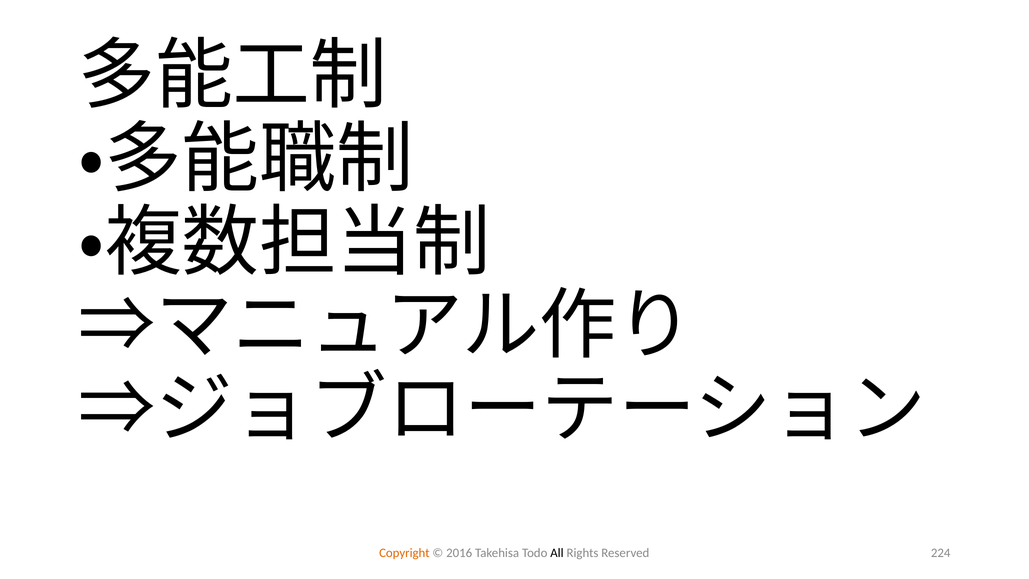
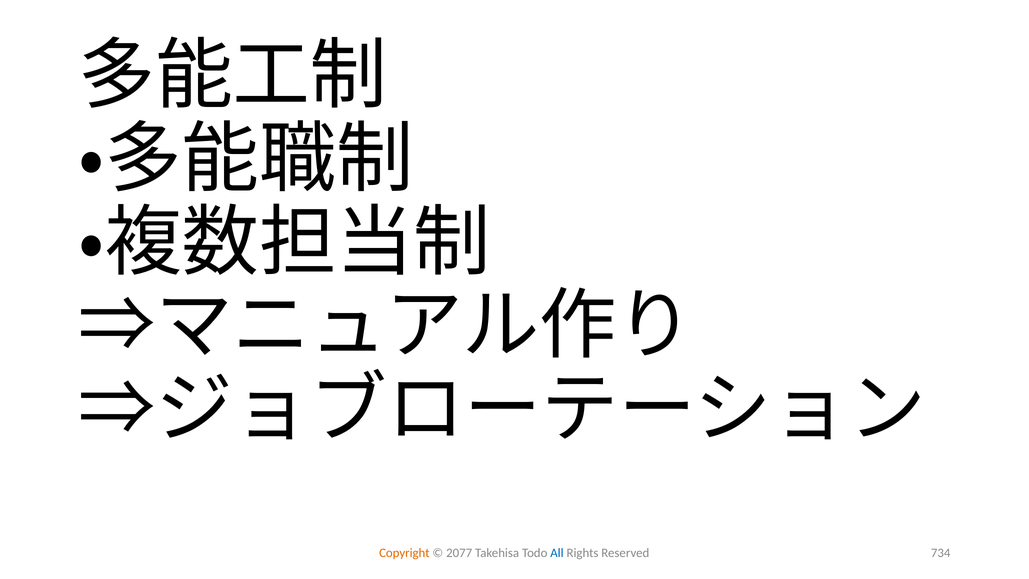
2016: 2016 -> 2077 (459, 553)
All colour: black -> blue (557, 553)
224: 224 -> 734 (941, 553)
